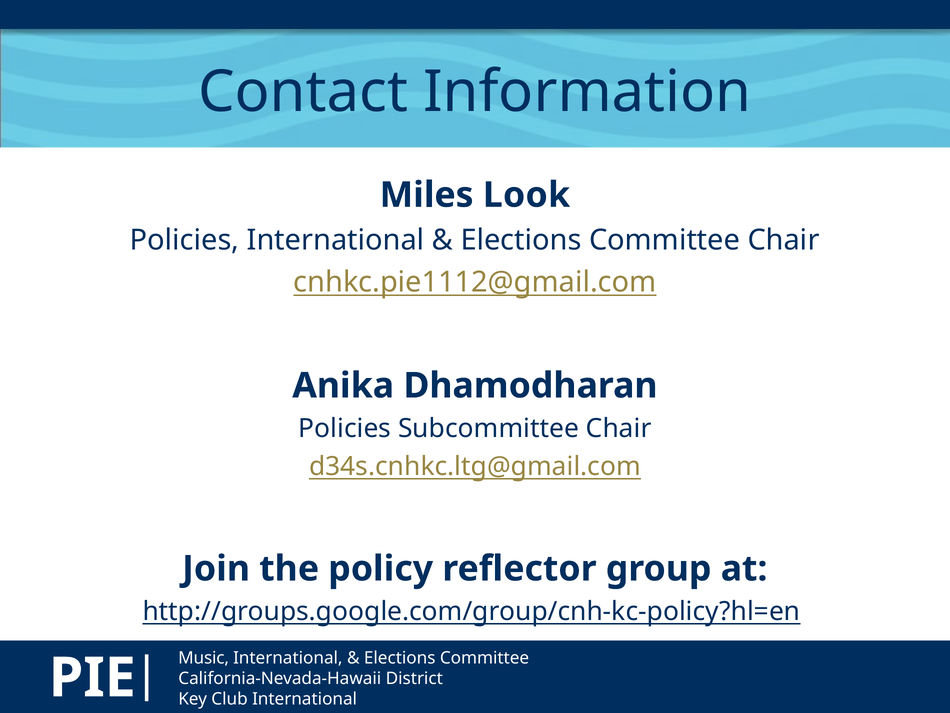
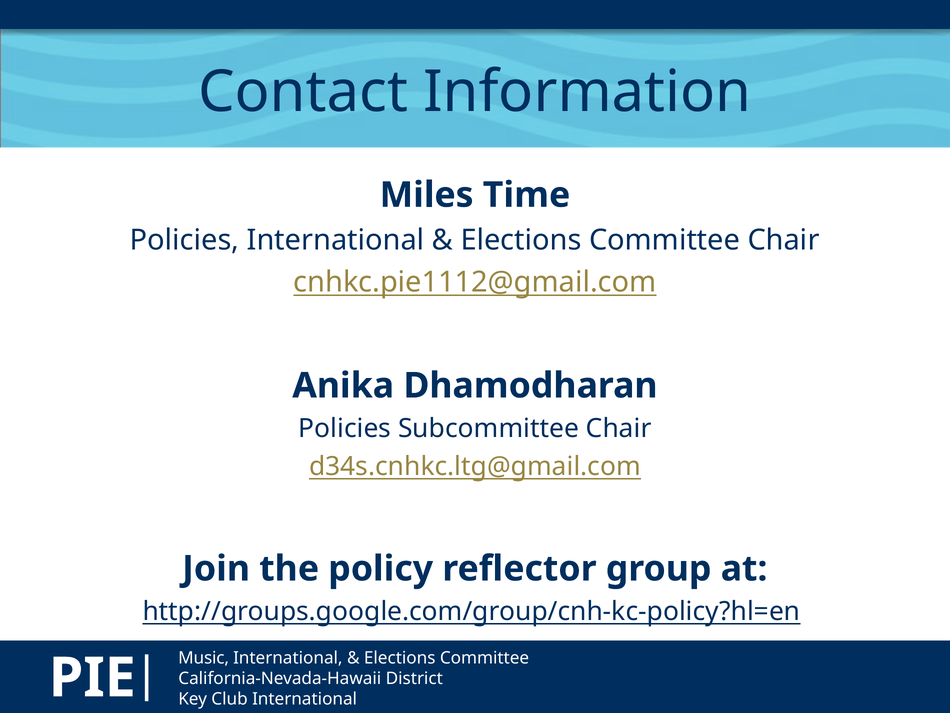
Look: Look -> Time (527, 195)
